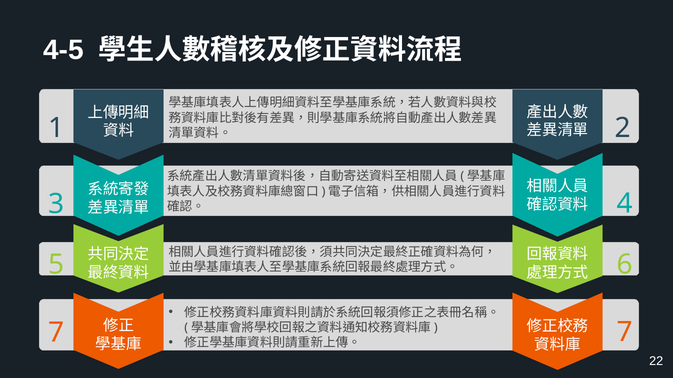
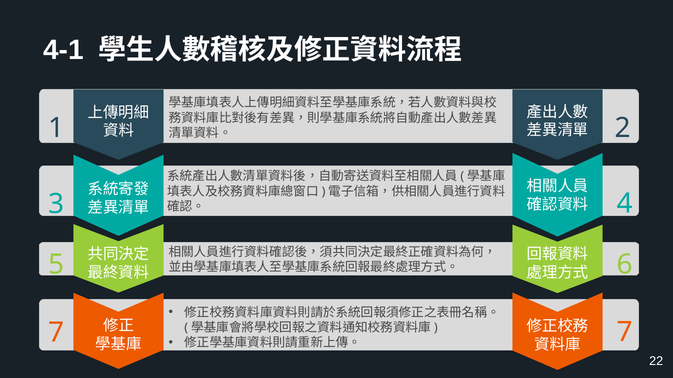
4-5: 4-5 -> 4-1 (64, 50)
